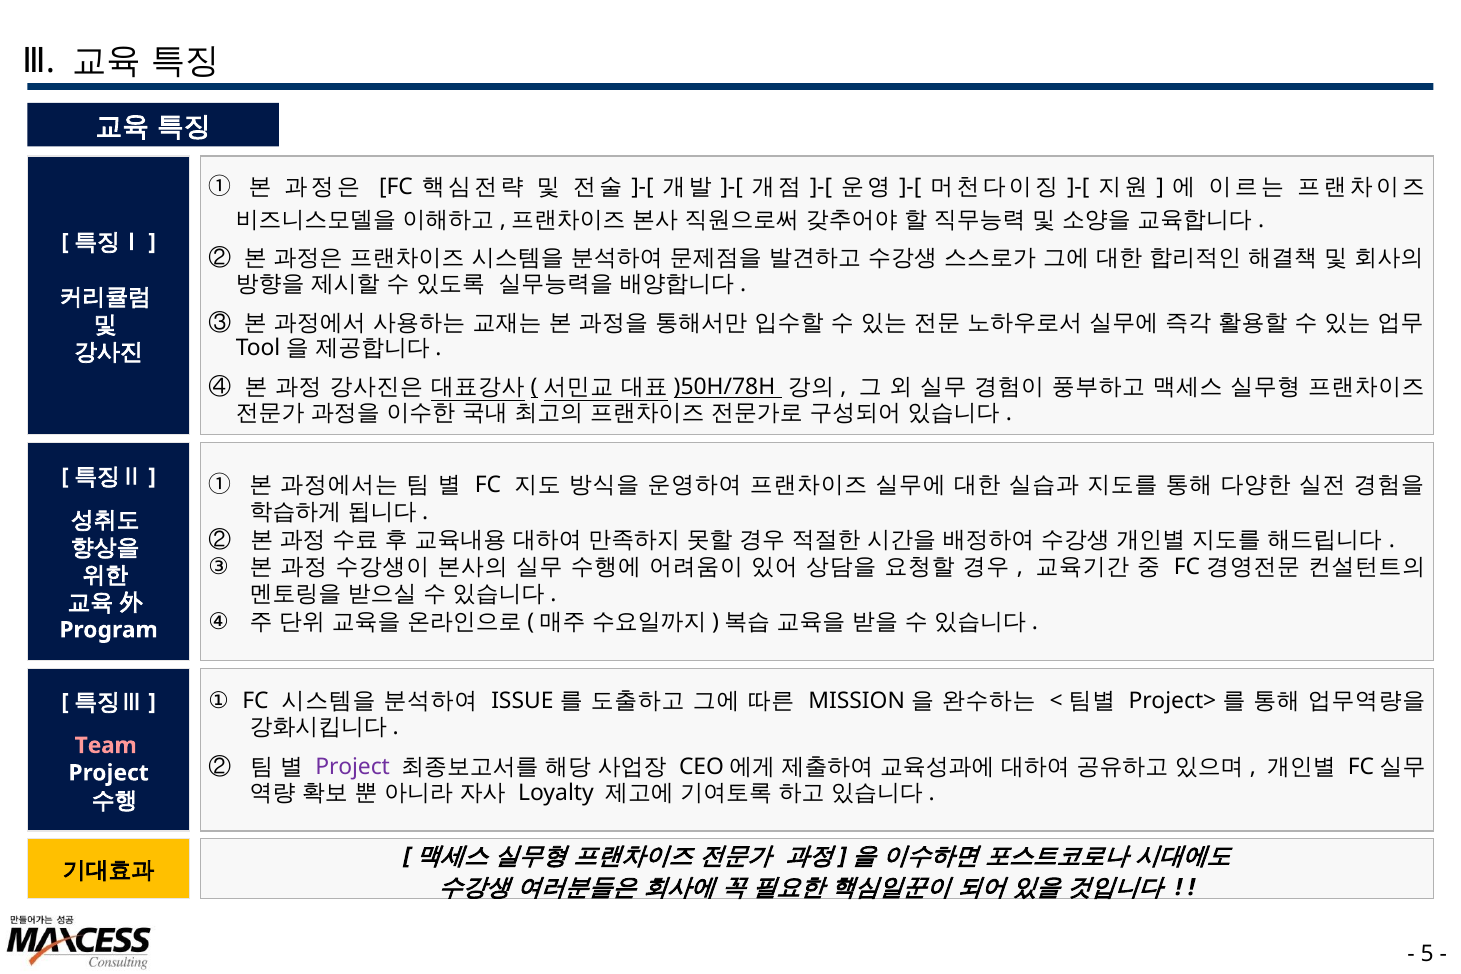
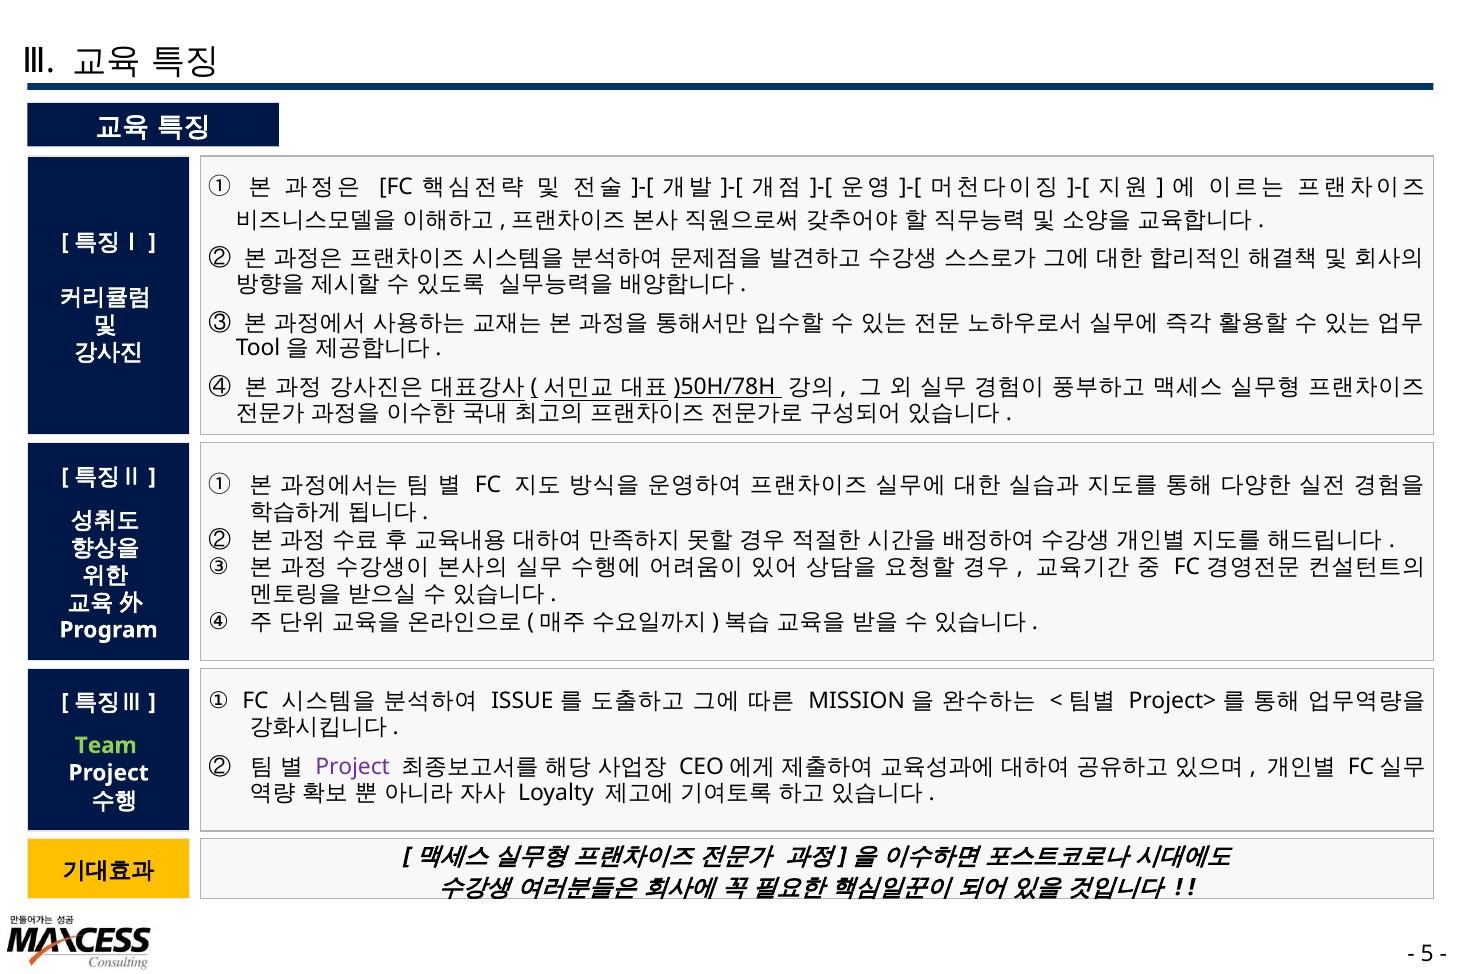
Team colour: pink -> light green (106, 745)
